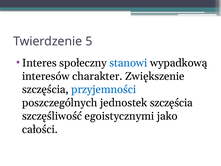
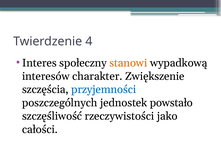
5: 5 -> 4 (89, 41)
stanowi colour: blue -> orange (128, 63)
jednostek szczęścia: szczęścia -> powstało (171, 103)
egoistycznymi: egoistycznymi -> rzeczywistości (119, 116)
